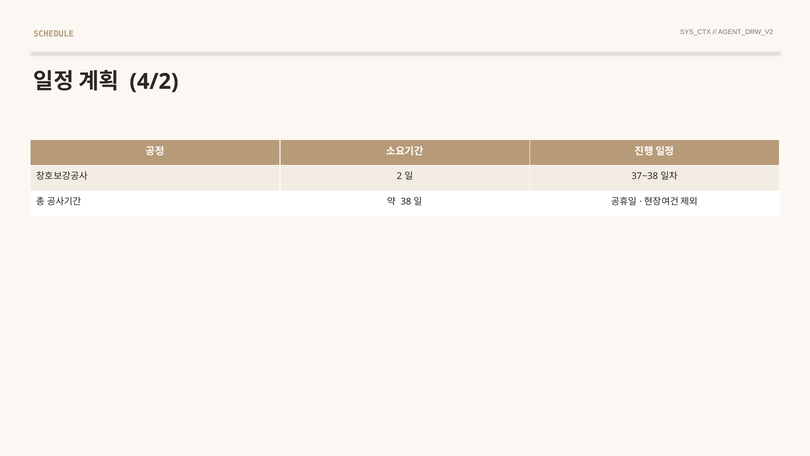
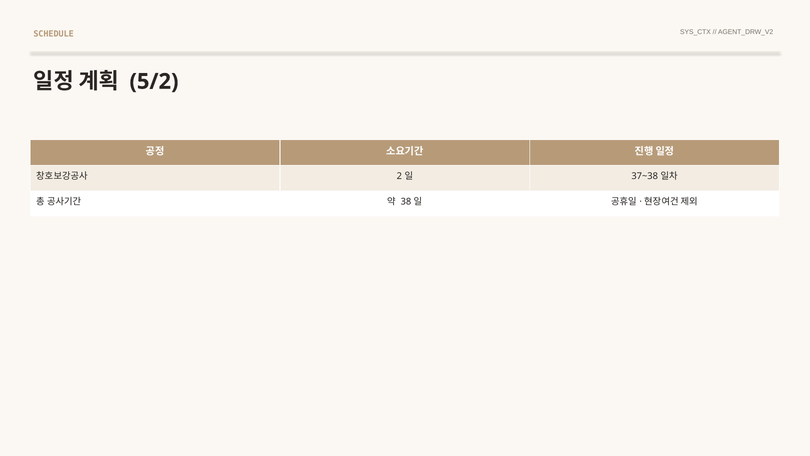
4/2: 4/2 -> 5/2 (154, 81)
